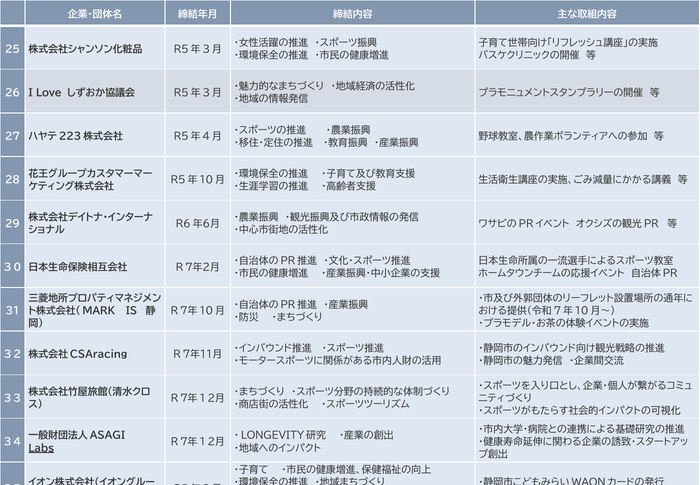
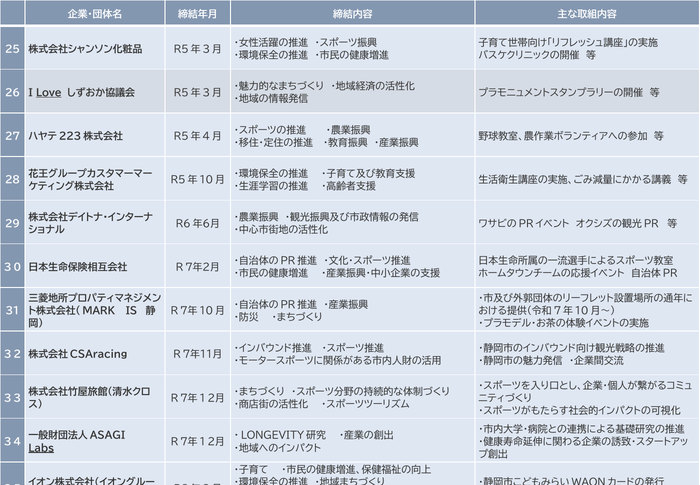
Love underline: none -> present (49, 93)
